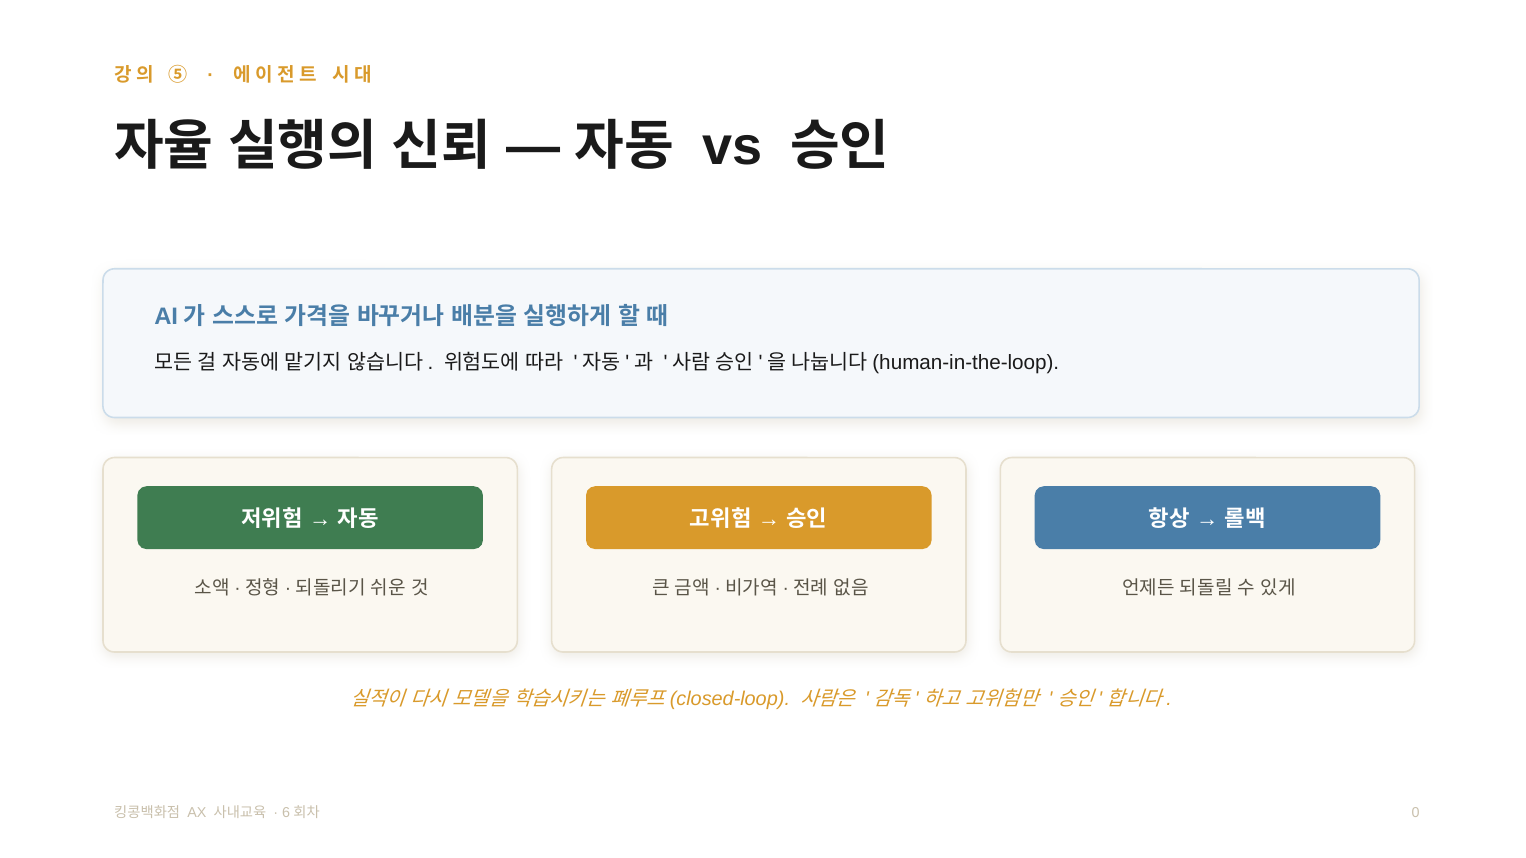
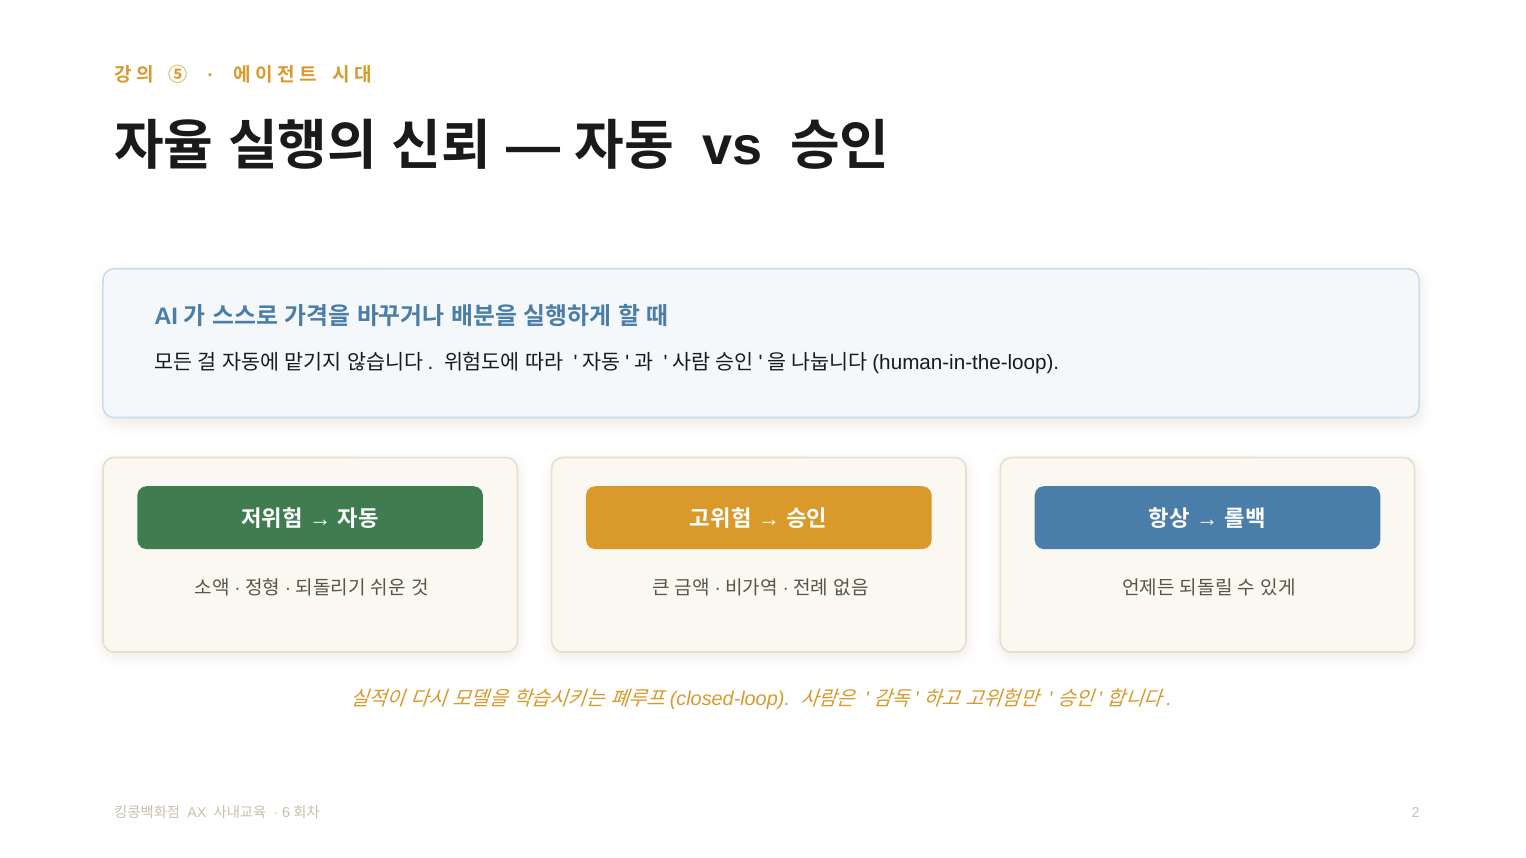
0: 0 -> 2 (1415, 814)
